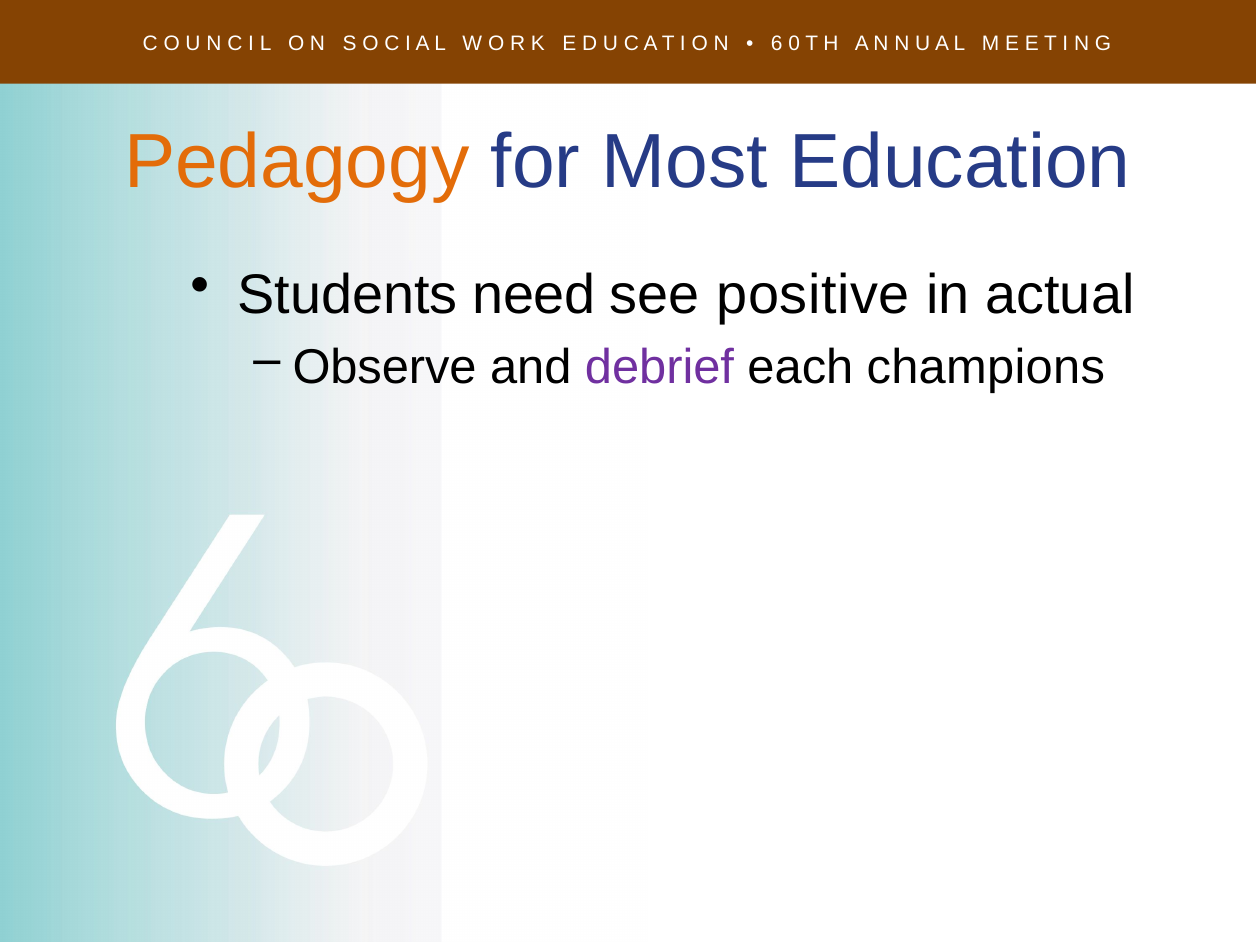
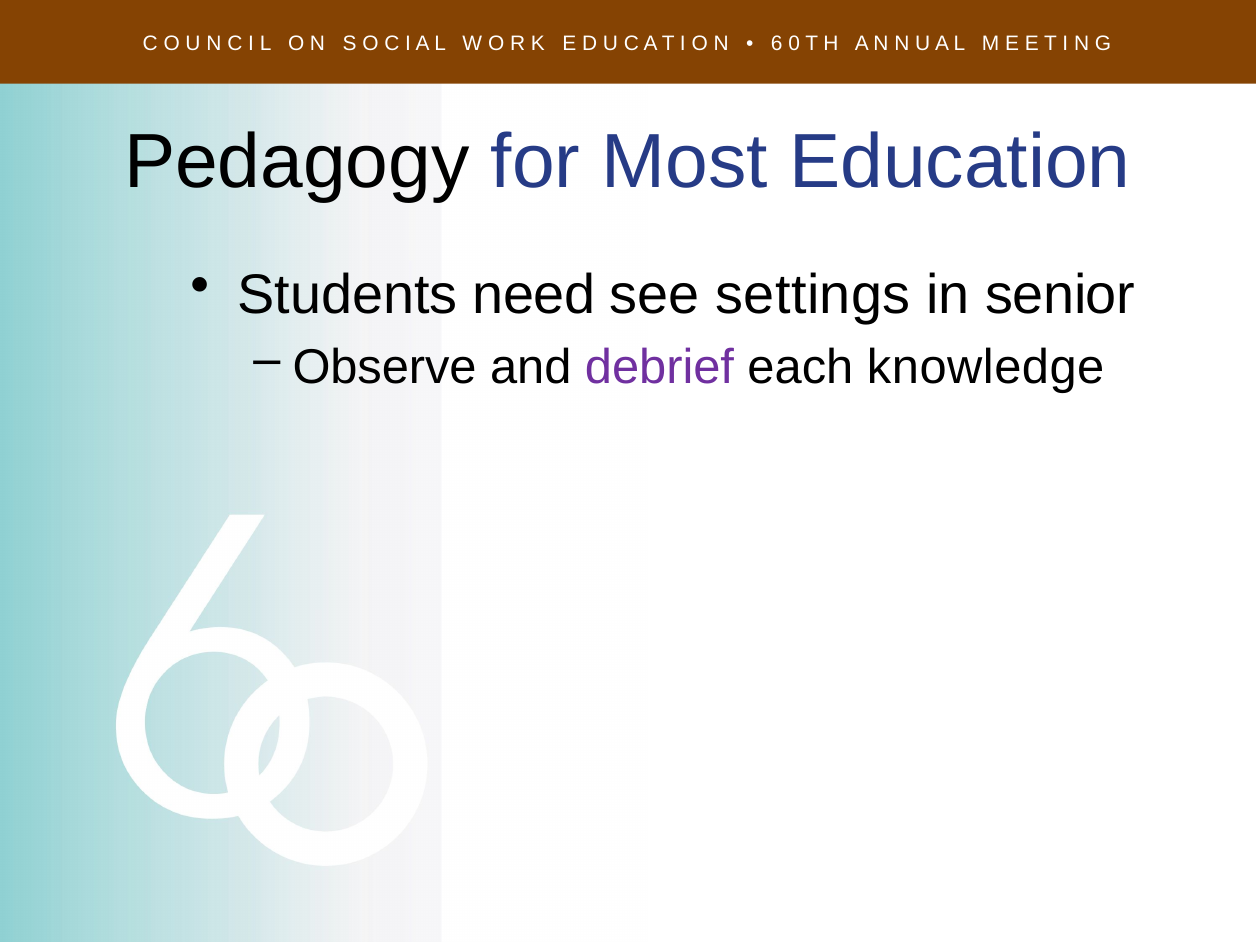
Pedagogy colour: orange -> black (297, 162)
positive: positive -> settings (813, 295)
actual: actual -> senior (1060, 295)
champions: champions -> knowledge (986, 367)
